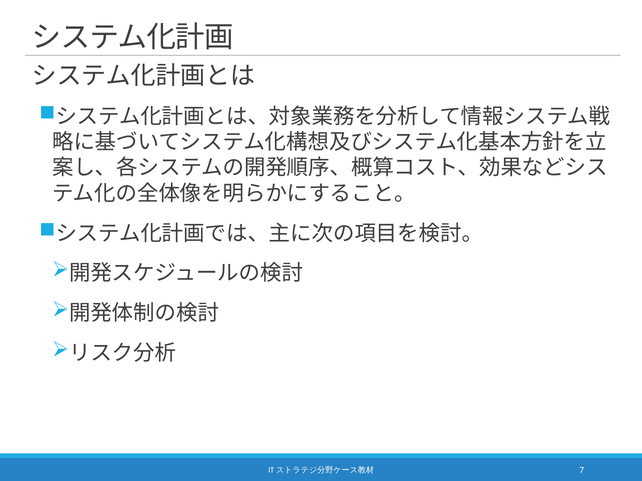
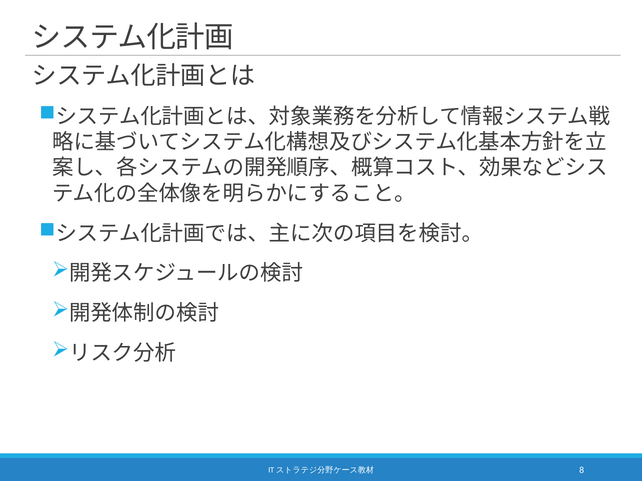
7: 7 -> 8 (582, 471)
